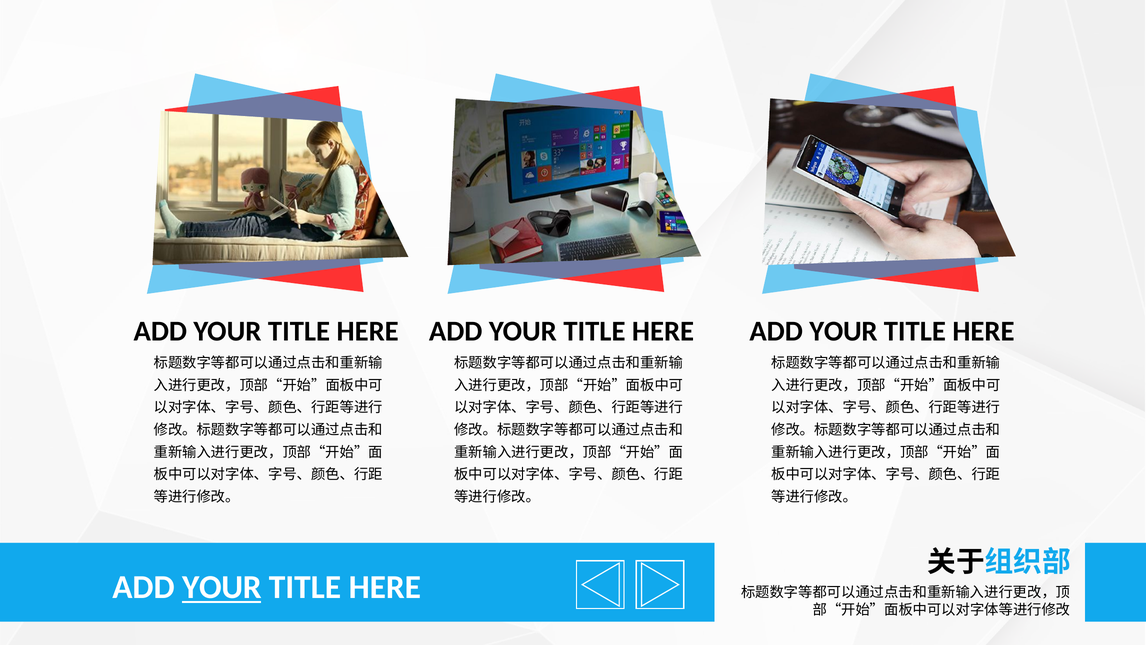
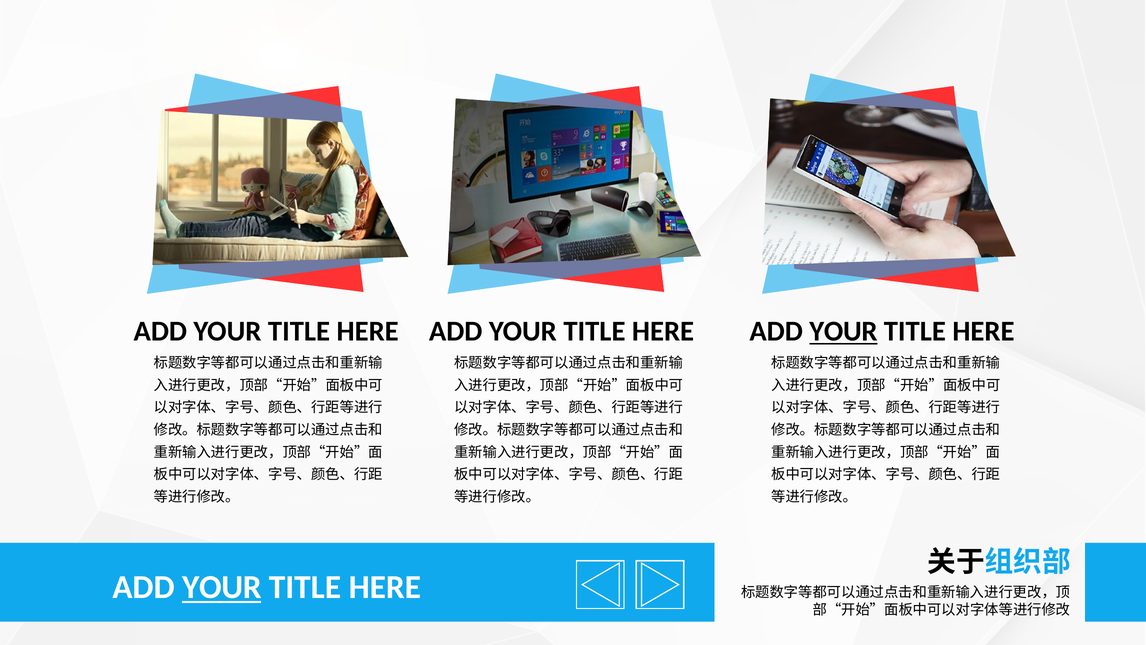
YOUR underline: none -> present (843, 331)
